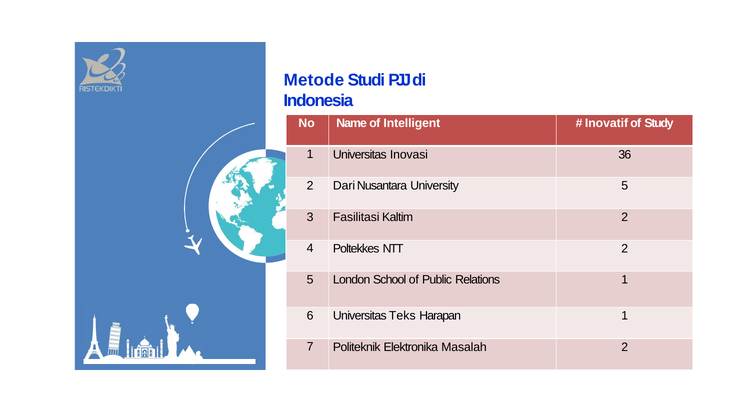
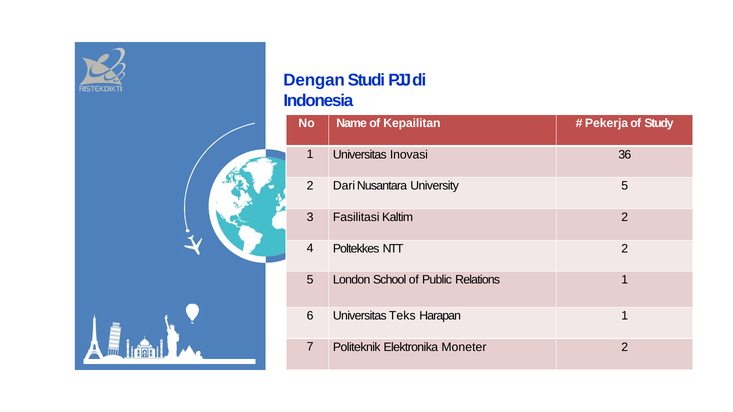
Metode: Metode -> Dengan (314, 80)
Intelligent: Intelligent -> Kepailitan (412, 123)
Inovatif: Inovatif -> Pekerja (607, 123)
Masalah: Masalah -> Moneter (464, 347)
